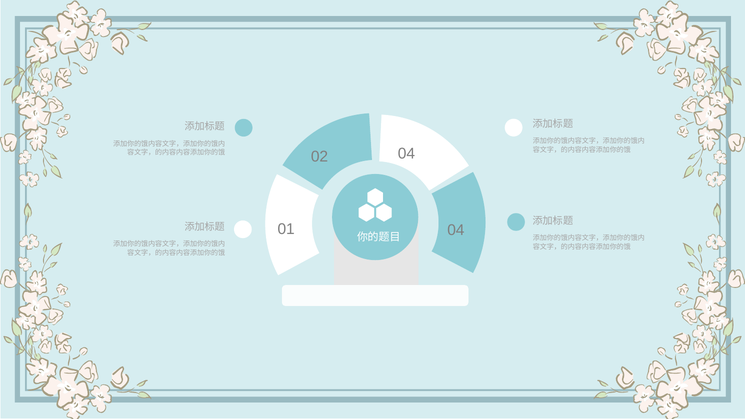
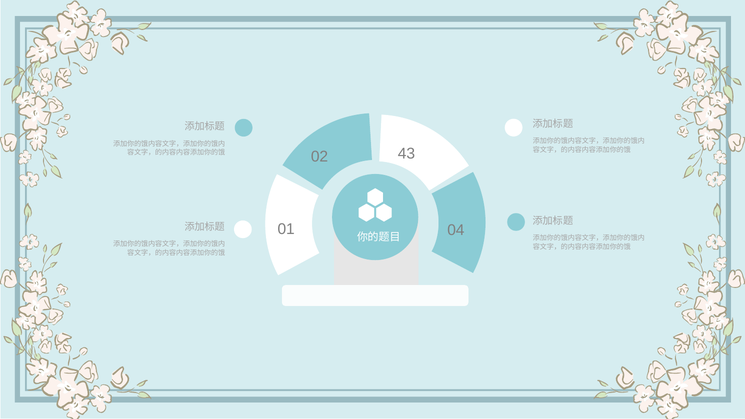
02 04: 04 -> 43 (406, 154)
